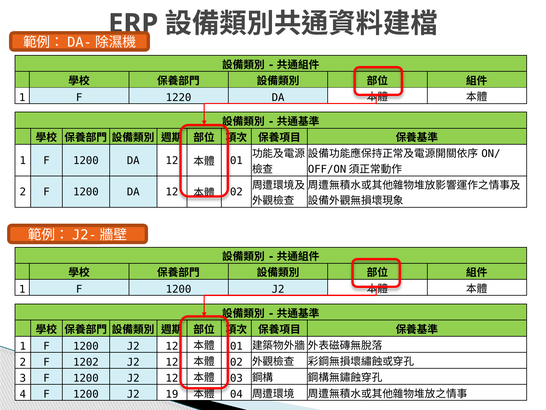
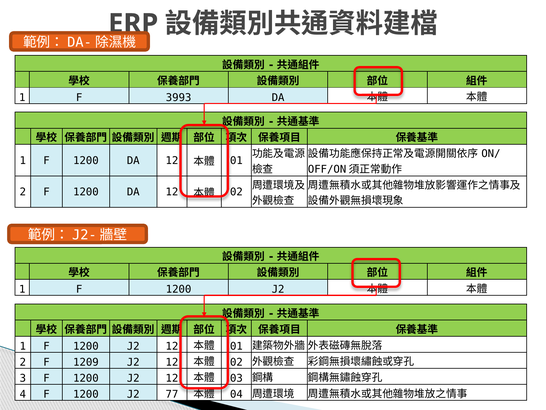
1220: 1220 -> 3993 (179, 97)
1202: 1202 -> 1209 (86, 362)
19: 19 -> 77 (172, 394)
